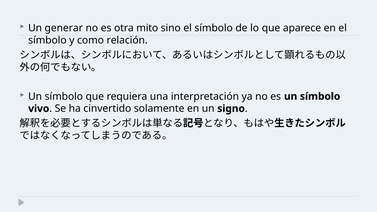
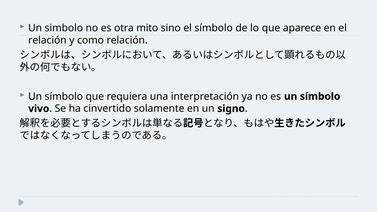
generar: generar -> simbolo (64, 28)
símbolo: símbolo -> relación (47, 40)
